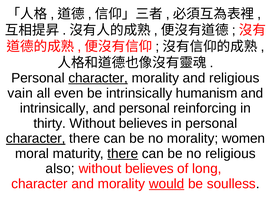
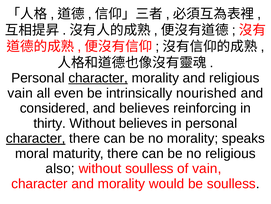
humanism: humanism -> nourished (206, 93)
intrinsically: intrinsically -> considered (55, 108)
and personal: personal -> believes (144, 108)
women: women -> speaks (243, 138)
there underline: present -> none (123, 153)
believes: believes -> soulless (149, 168)
of long: long -> vain (207, 168)
would underline: present -> none (167, 183)
